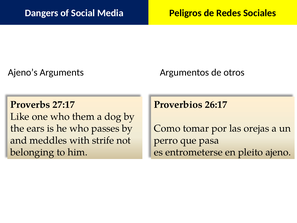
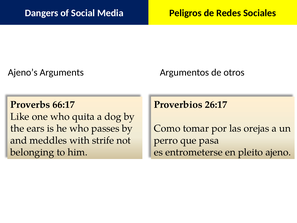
27:17: 27:17 -> 66:17 (64, 105)
them: them -> quita (83, 116)
